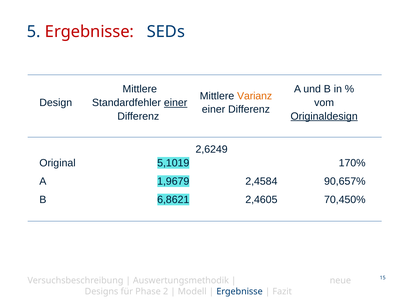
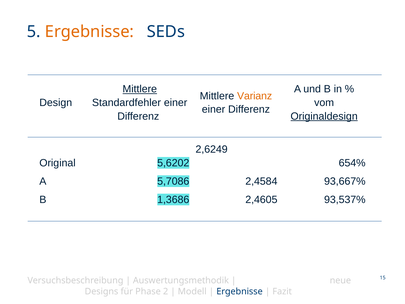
Ergebnisse colour: red -> orange (89, 32)
Mittlere underline: none -> present (140, 89)
einer underline: present -> none (176, 103)
5,1019: 5,1019 -> 5,6202 (173, 163)
170%: 170% -> 654% (352, 163)
1,9679: 1,9679 -> 5,7086 (173, 181)
90,657%: 90,657% -> 93,667% (345, 181)
6,8621: 6,8621 -> 1,3686 (173, 199)
70,450%: 70,450% -> 93,537% (345, 199)
